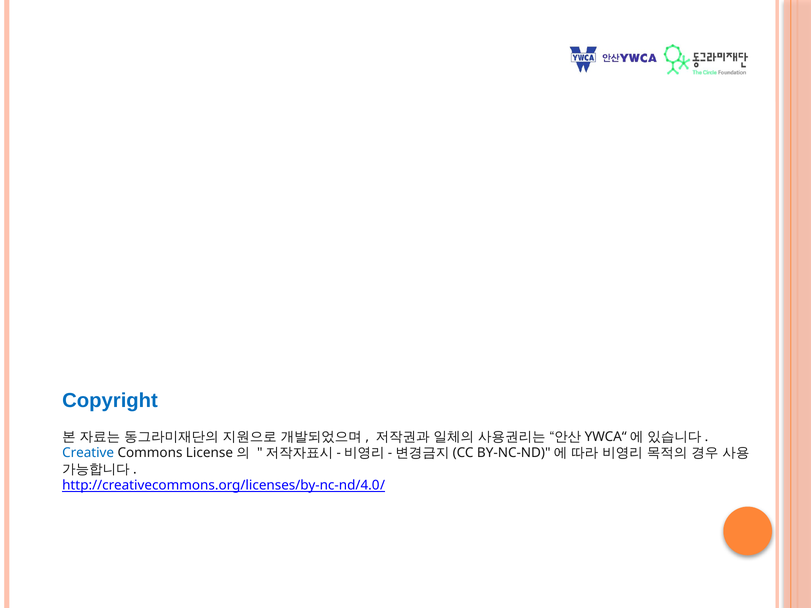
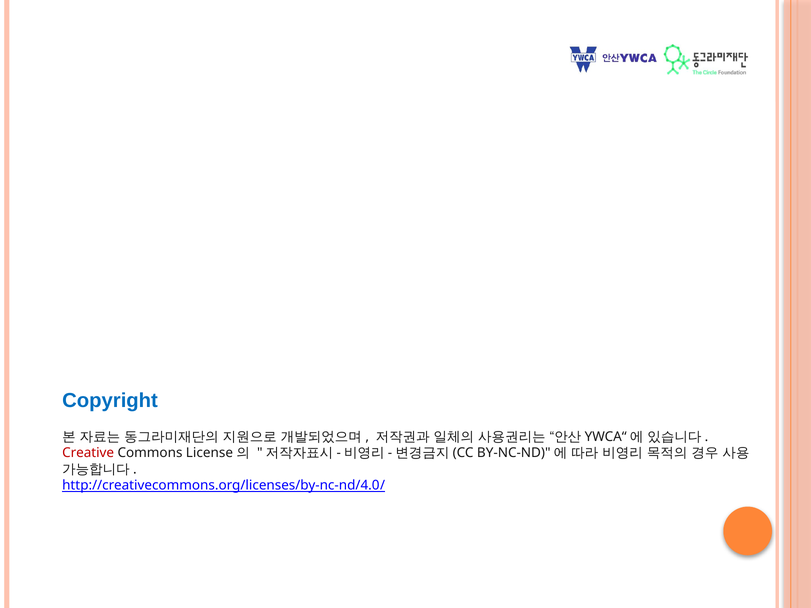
Creative colour: blue -> red (88, 453)
